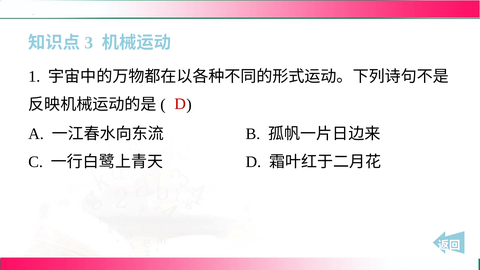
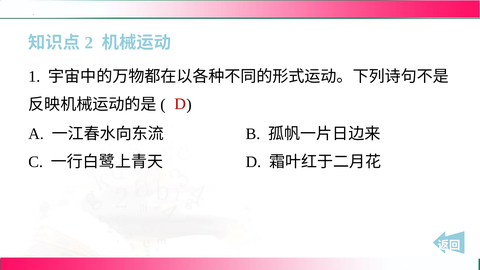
3: 3 -> 2 (89, 43)
